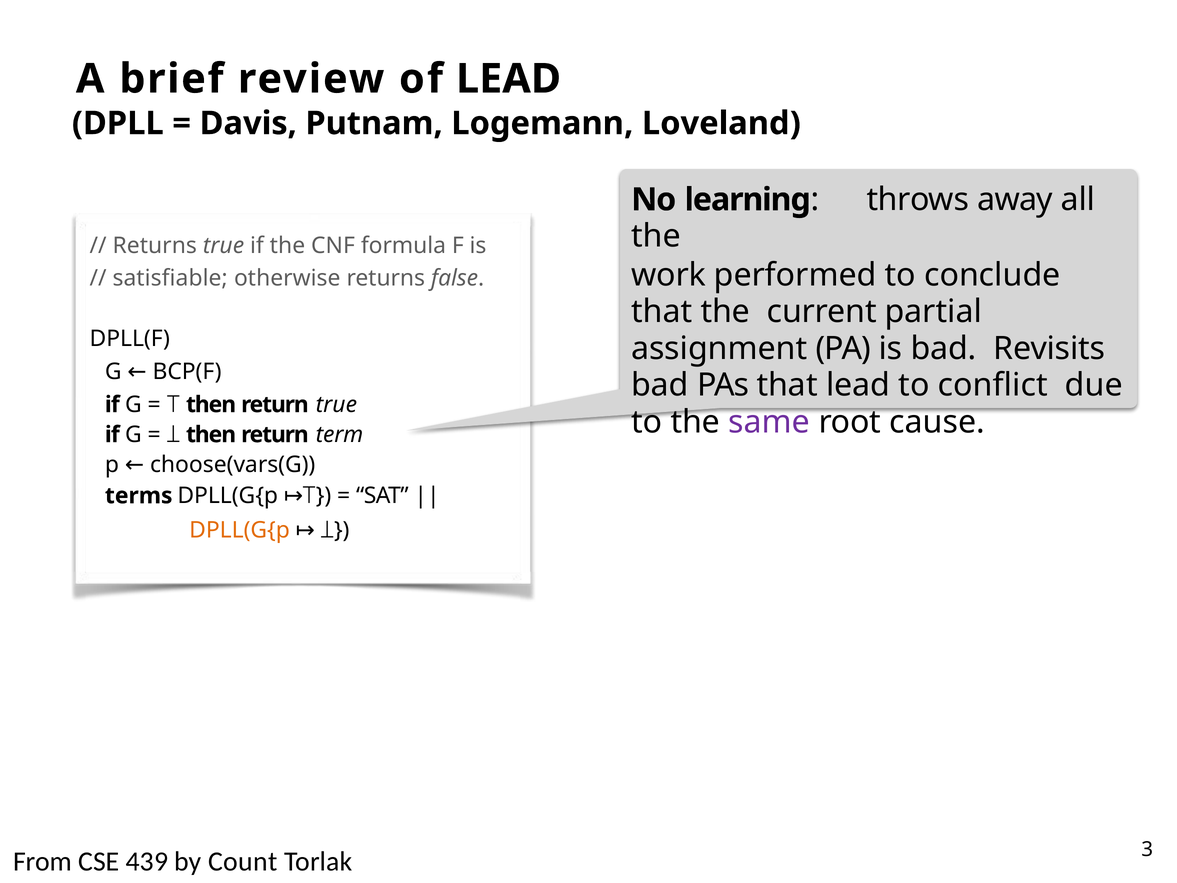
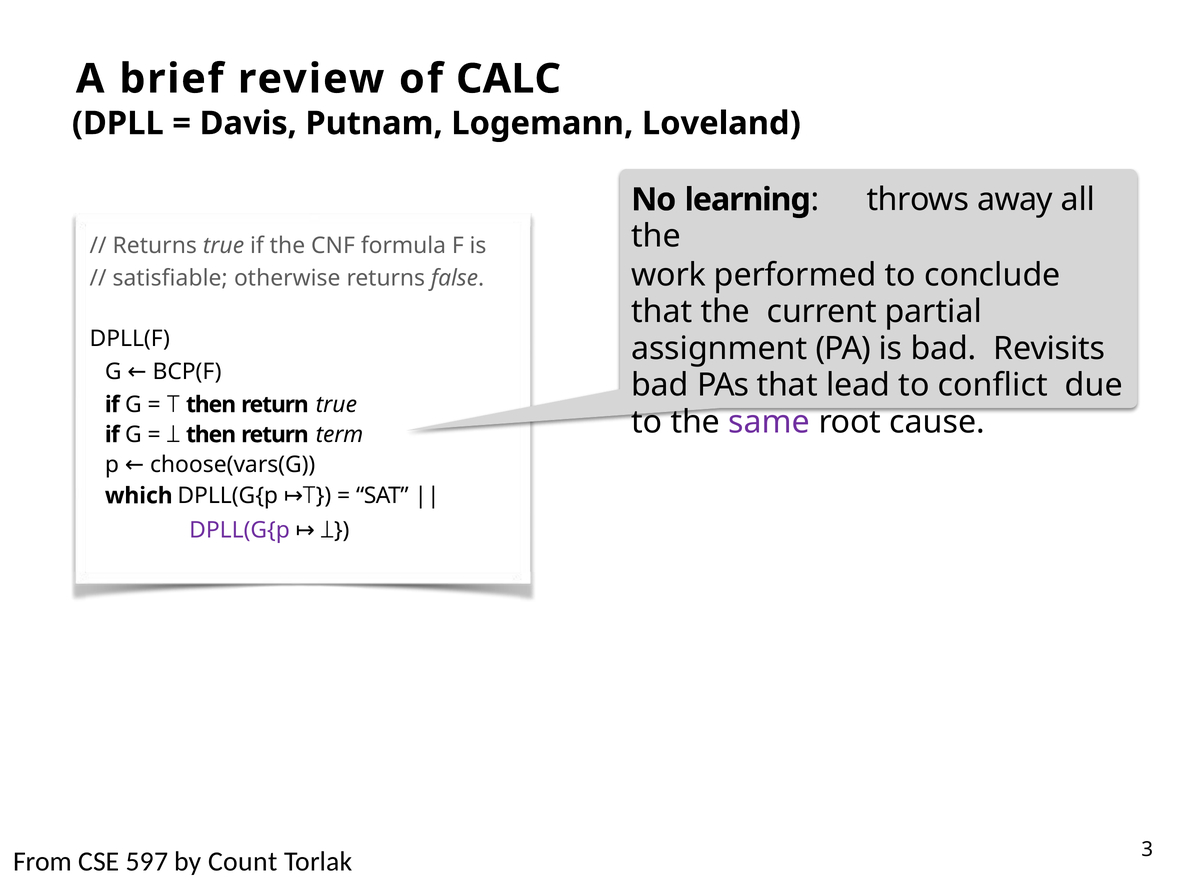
of LEAD: LEAD -> CALC (509, 79)
terms: terms -> which (139, 496)
DPLL(G{p colour: orange -> purple (240, 530)
439: 439 -> 597 (147, 862)
